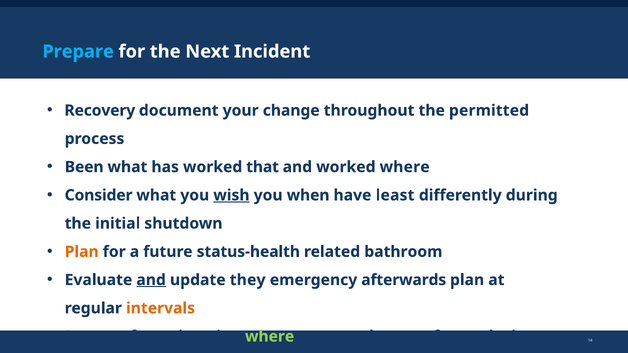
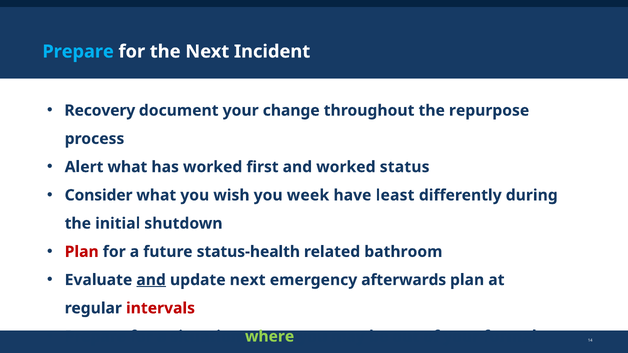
permitted: permitted -> repurpose (489, 111)
Been: Been -> Alert (84, 167)
that: that -> first (263, 167)
worked where: where -> status (405, 167)
wish underline: present -> none (231, 195)
when: when -> week (308, 195)
Plan colour: orange -> red (82, 252)
update they: they -> next (248, 280)
intervals colour: orange -> red (161, 308)
your during: during -> formal (510, 337)
